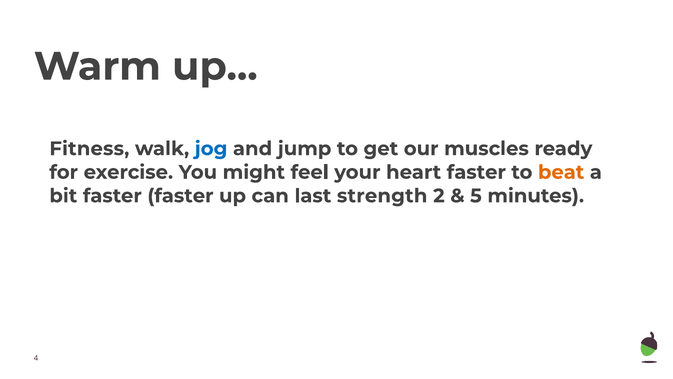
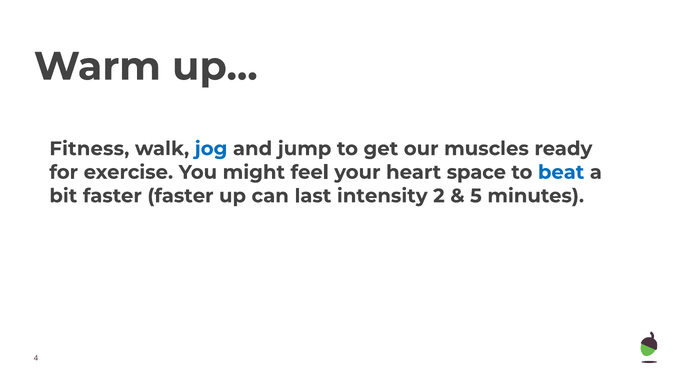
heart faster: faster -> space (476, 172)
beat colour: orange -> blue (561, 172)
strength: strength -> intensity (382, 196)
